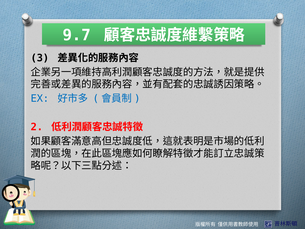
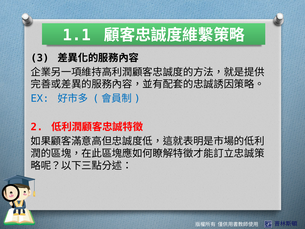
9.7: 9.7 -> 1.1 (77, 35)
